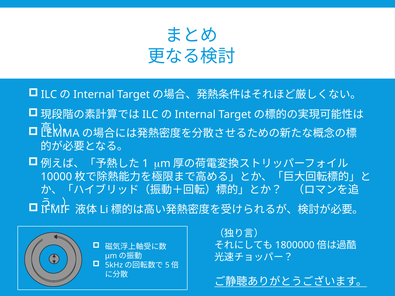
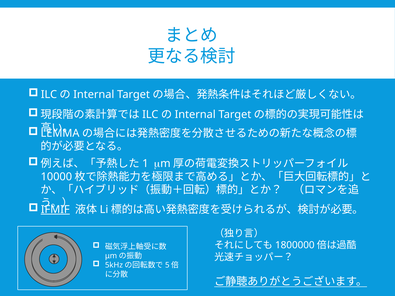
IFMIF underline: none -> present (55, 210)
